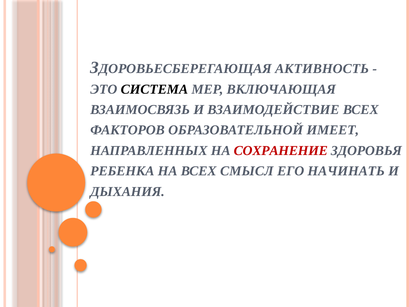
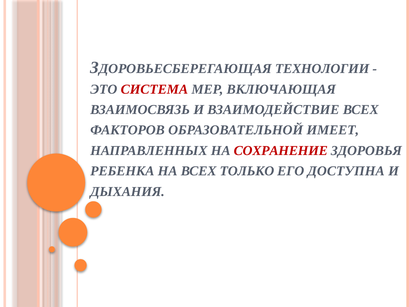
АКТИВНОСТЬ: АКТИВНОСТЬ -> ТЕХНОЛОГИИ (322, 69)
СИСТЕМА colour: black -> red (154, 89)
СМЫСЛ: СМЫСЛ -> ТОЛЬКО (247, 171)
НАЧИНАТЬ: НАЧИНАТЬ -> ДОСТУПНА (346, 171)
